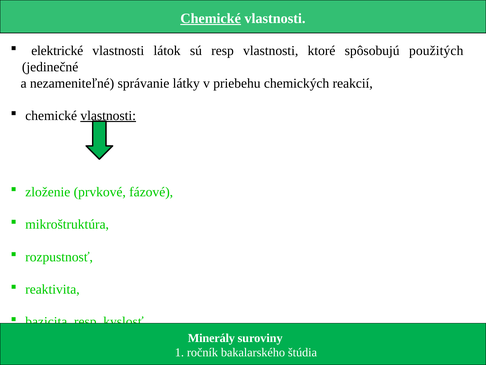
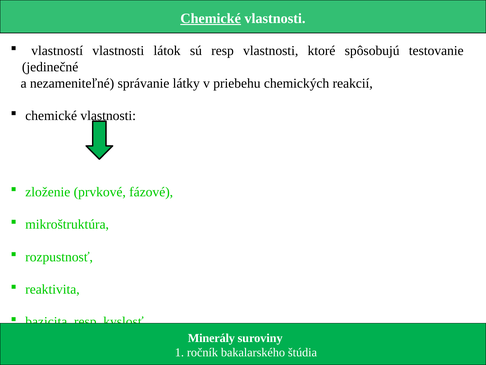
elektrické: elektrické -> vlastností (57, 51)
použitých: použitých -> testovanie (436, 51)
vlastnosti underline: present -> none (108, 116)
